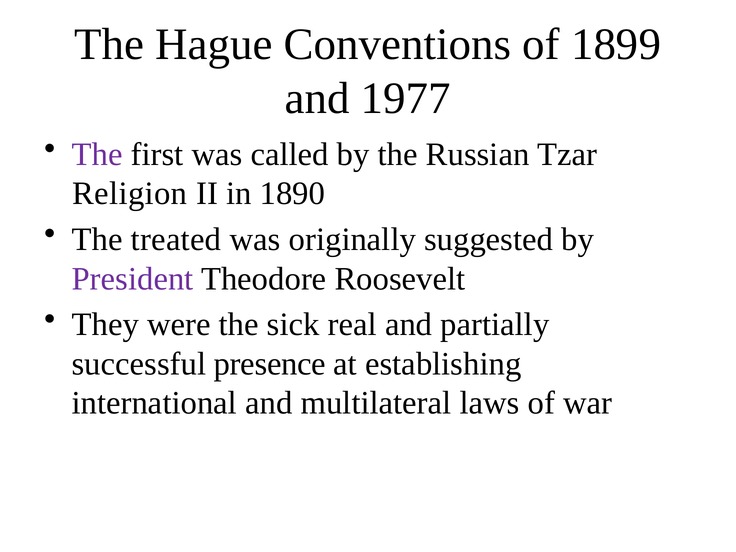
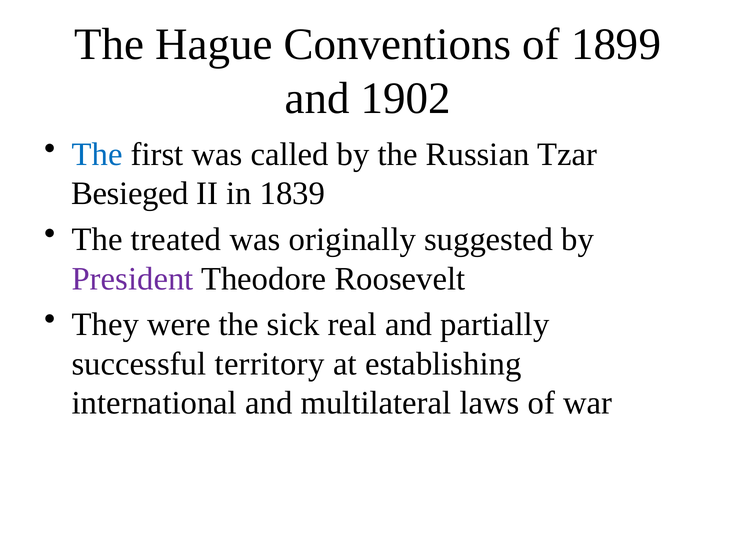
1977: 1977 -> 1902 (406, 98)
The colour: purple -> blue (97, 154)
Religion: Religion -> Besieged (130, 194)
1890: 1890 -> 1839 (292, 194)
presence: presence -> territory (270, 364)
